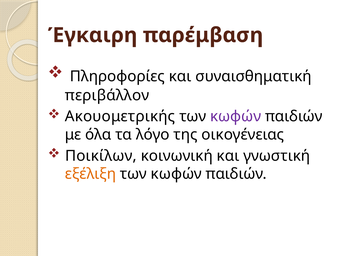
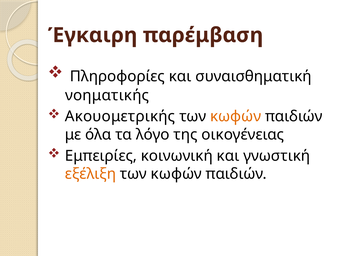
περιβάλλον: περιβάλλον -> νοηματικής (107, 96)
κωφών colour: purple -> orange (236, 117)
Ποικίλων: Ποικίλων -> Εμπειρίες (101, 156)
